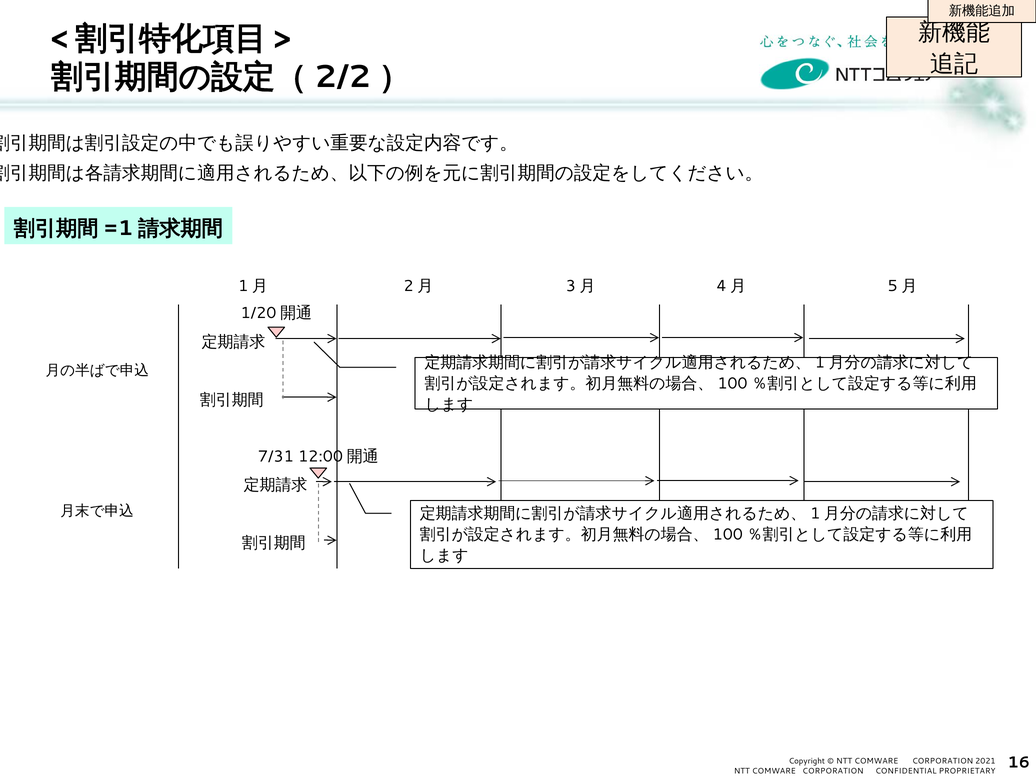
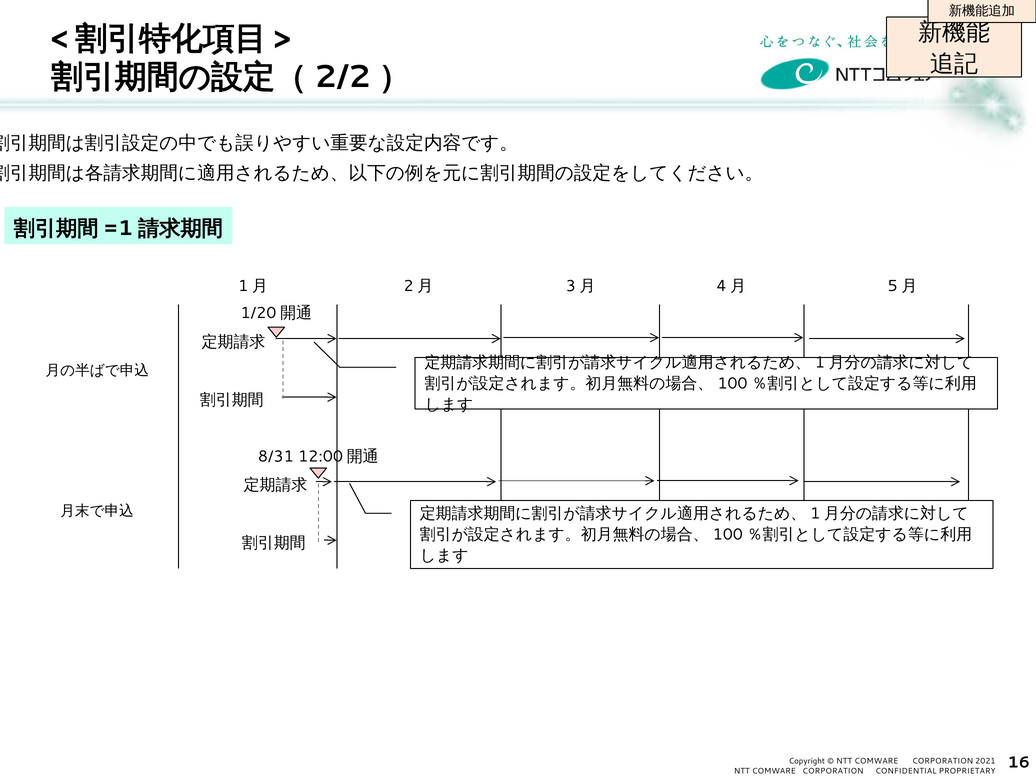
7/31: 7/31 -> 8/31 (276, 456)
